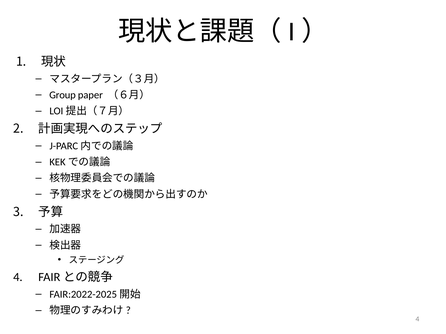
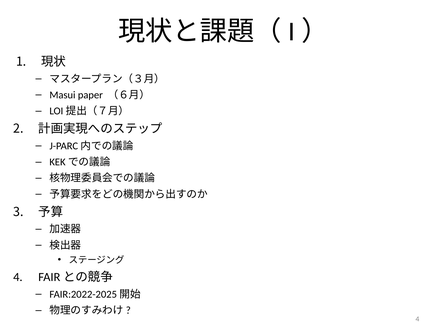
Group: Group -> Masui (62, 95)
